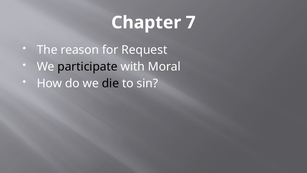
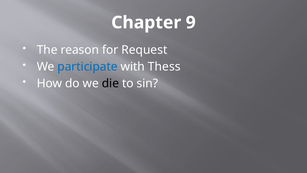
7: 7 -> 9 (191, 23)
participate colour: black -> blue (88, 67)
Moral: Moral -> Thess (164, 67)
